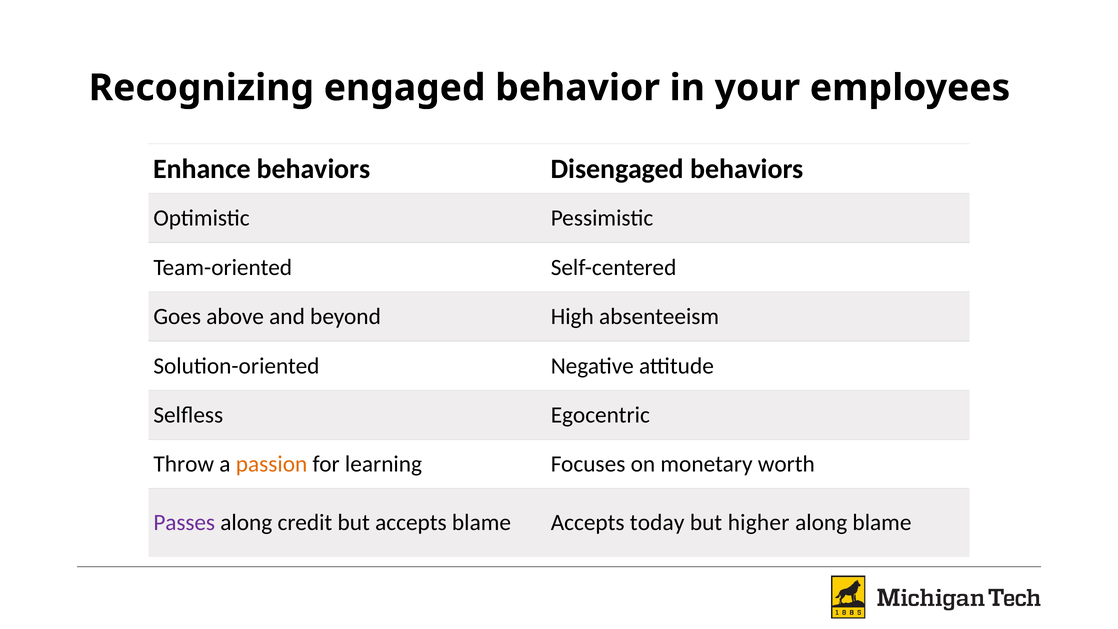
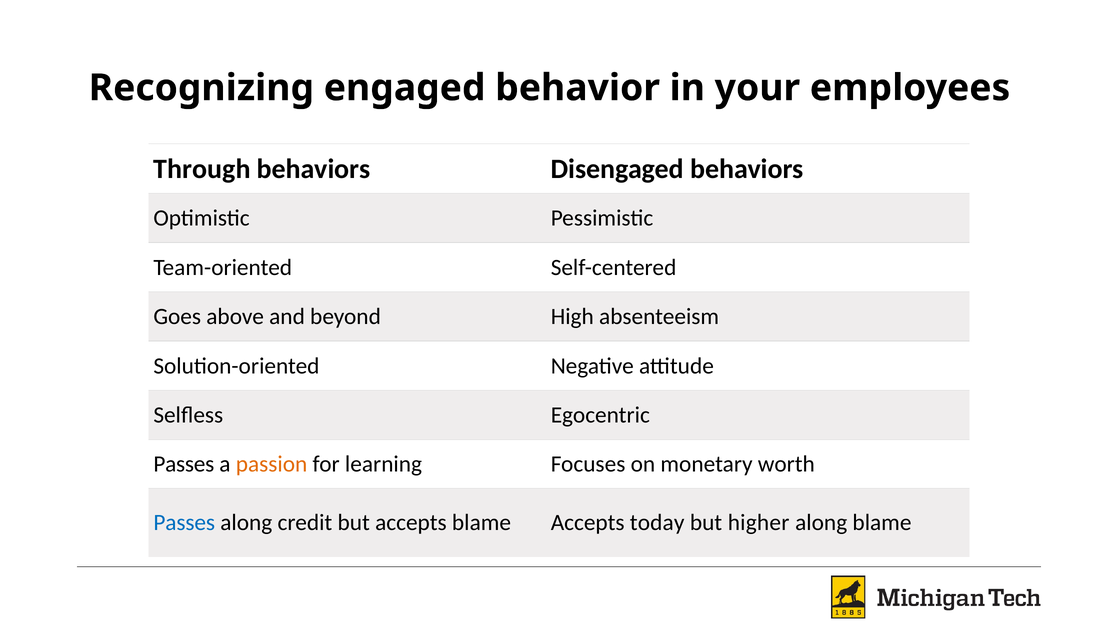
Enhance: Enhance -> Through (202, 169)
Throw: Throw -> Passes (184, 464)
Passes colour: purple -> blue (184, 523)
